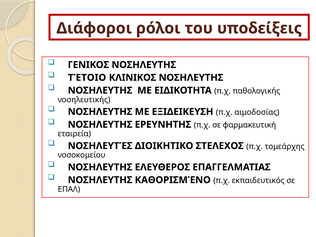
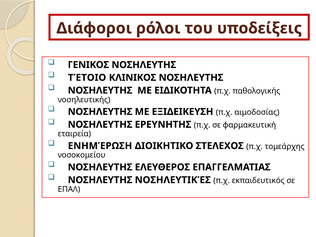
ΝΟΣΗΛΕΥΤΈΣ: ΝΟΣΗΛΕΥΤΈΣ -> ΕΝΗΜΈΡΩΣΗ (100, 146)
ΚΑΘΟΡΙΣΜΈΝΟ: ΚΑΘΟΡΙΣΜΈΝΟ -> ΝΟΣΗΛΕΥΤΙΚΈΣ (173, 180)
